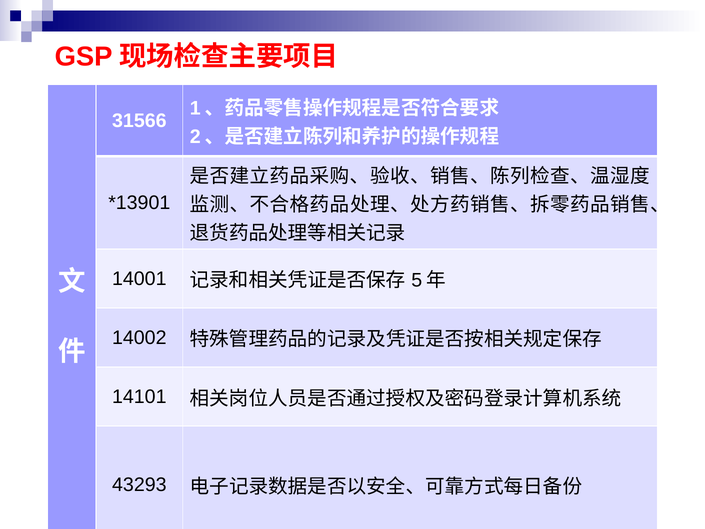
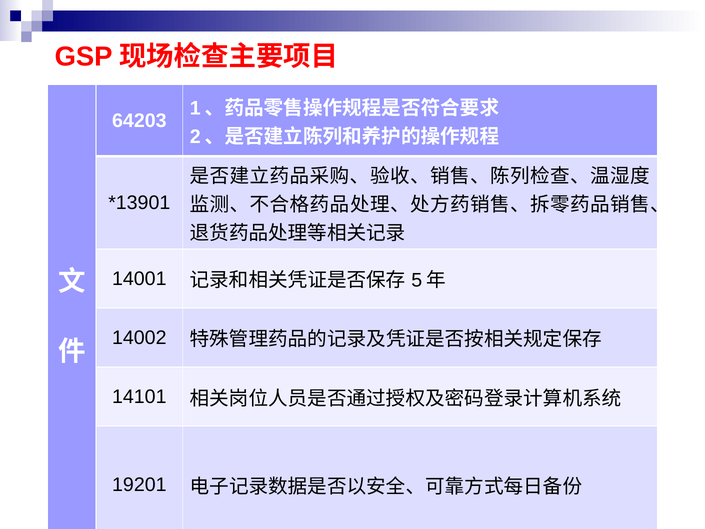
31566: 31566 -> 64203 (139, 121)
43293: 43293 -> 19201 (139, 485)
